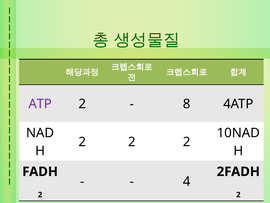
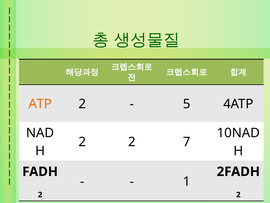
ATP colour: purple -> orange (40, 104)
8: 8 -> 5 (187, 104)
2 2 2: 2 -> 7 (187, 142)
4: 4 -> 1 (187, 181)
